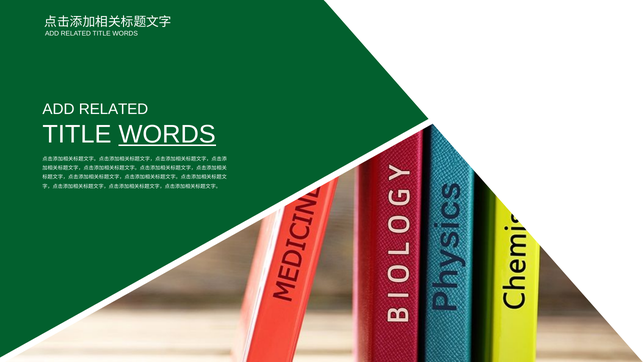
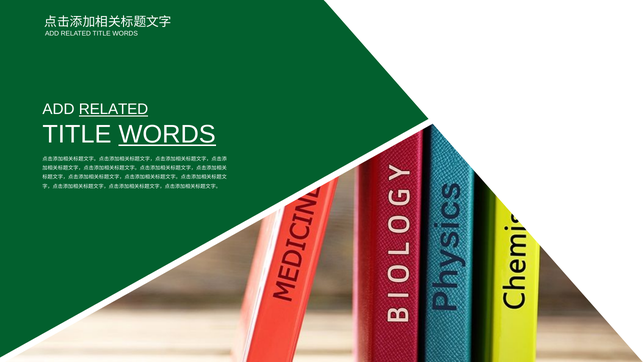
RELATED underline: none -> present (114, 109)
